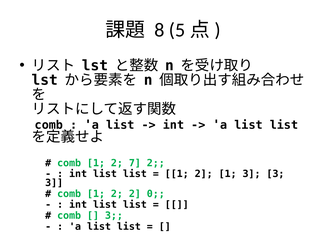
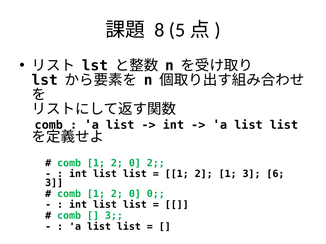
7: 7 -> 0 (135, 163)
1 3 3: 3 -> 6 (275, 174)
2: 2 -> 0 (135, 194)
